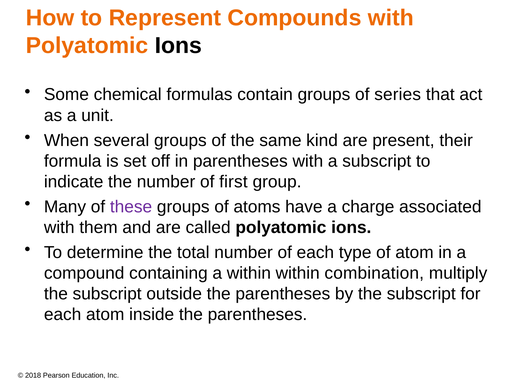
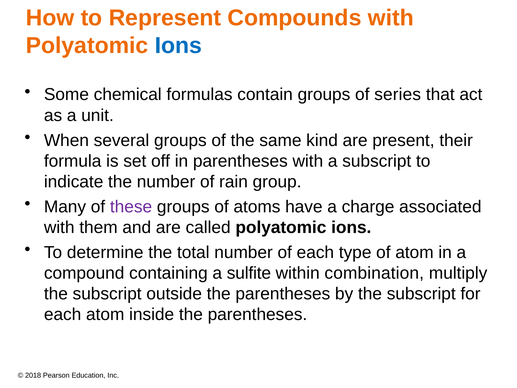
Ions colour: black -> blue (178, 46)
first: first -> rain (234, 182)
a within: within -> sulfite (249, 273)
